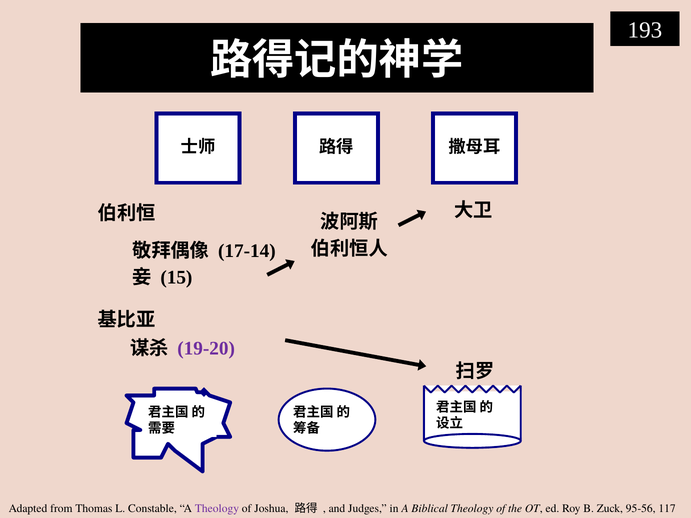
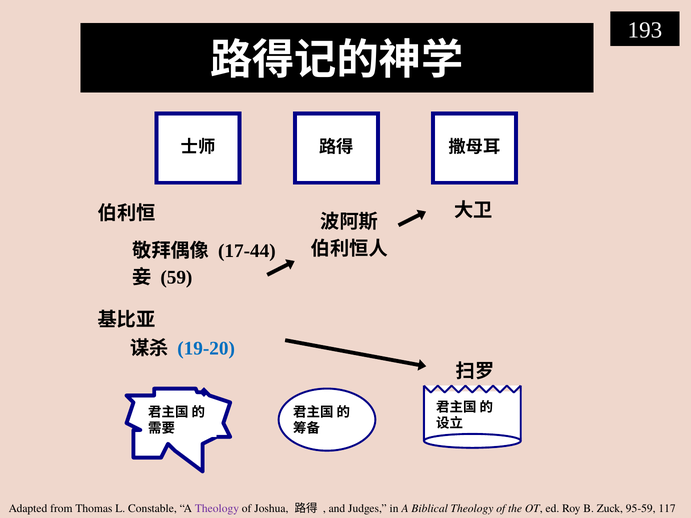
17-14: 17-14 -> 17-44 (247, 251)
15: 15 -> 59 (176, 278)
19-20 colour: purple -> blue (206, 349)
95-56: 95-56 -> 95-59 (641, 509)
